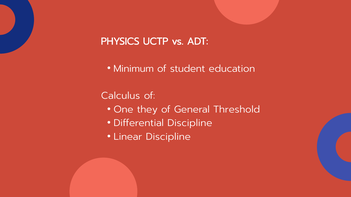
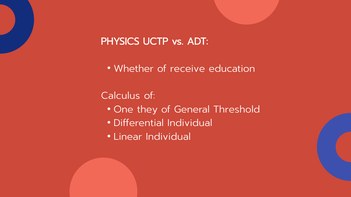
Minimum: Minimum -> Whether (134, 69)
student: student -> receive (188, 69)
Differential Discipline: Discipline -> Individual (190, 123)
Linear Discipline: Discipline -> Individual (168, 137)
